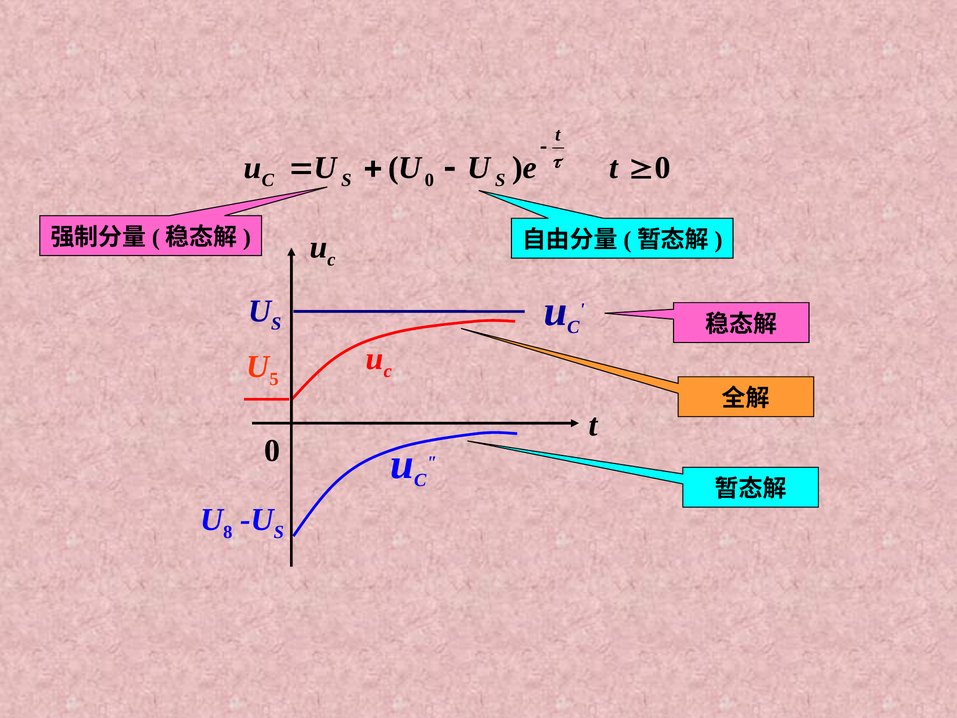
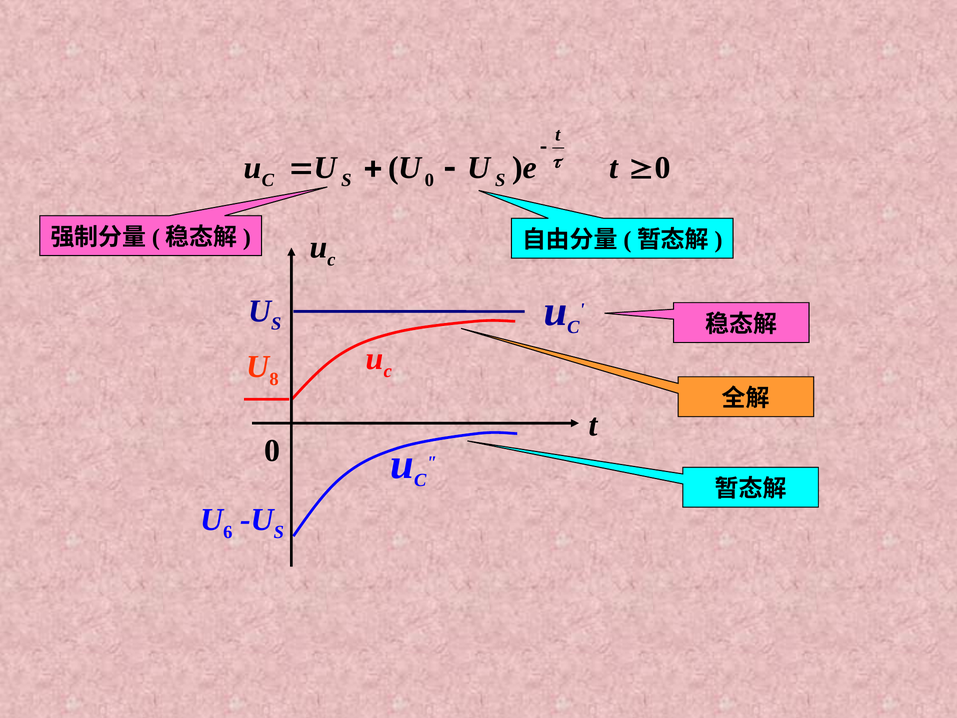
5: 5 -> 8 (274, 379)
8: 8 -> 6 (228, 532)
